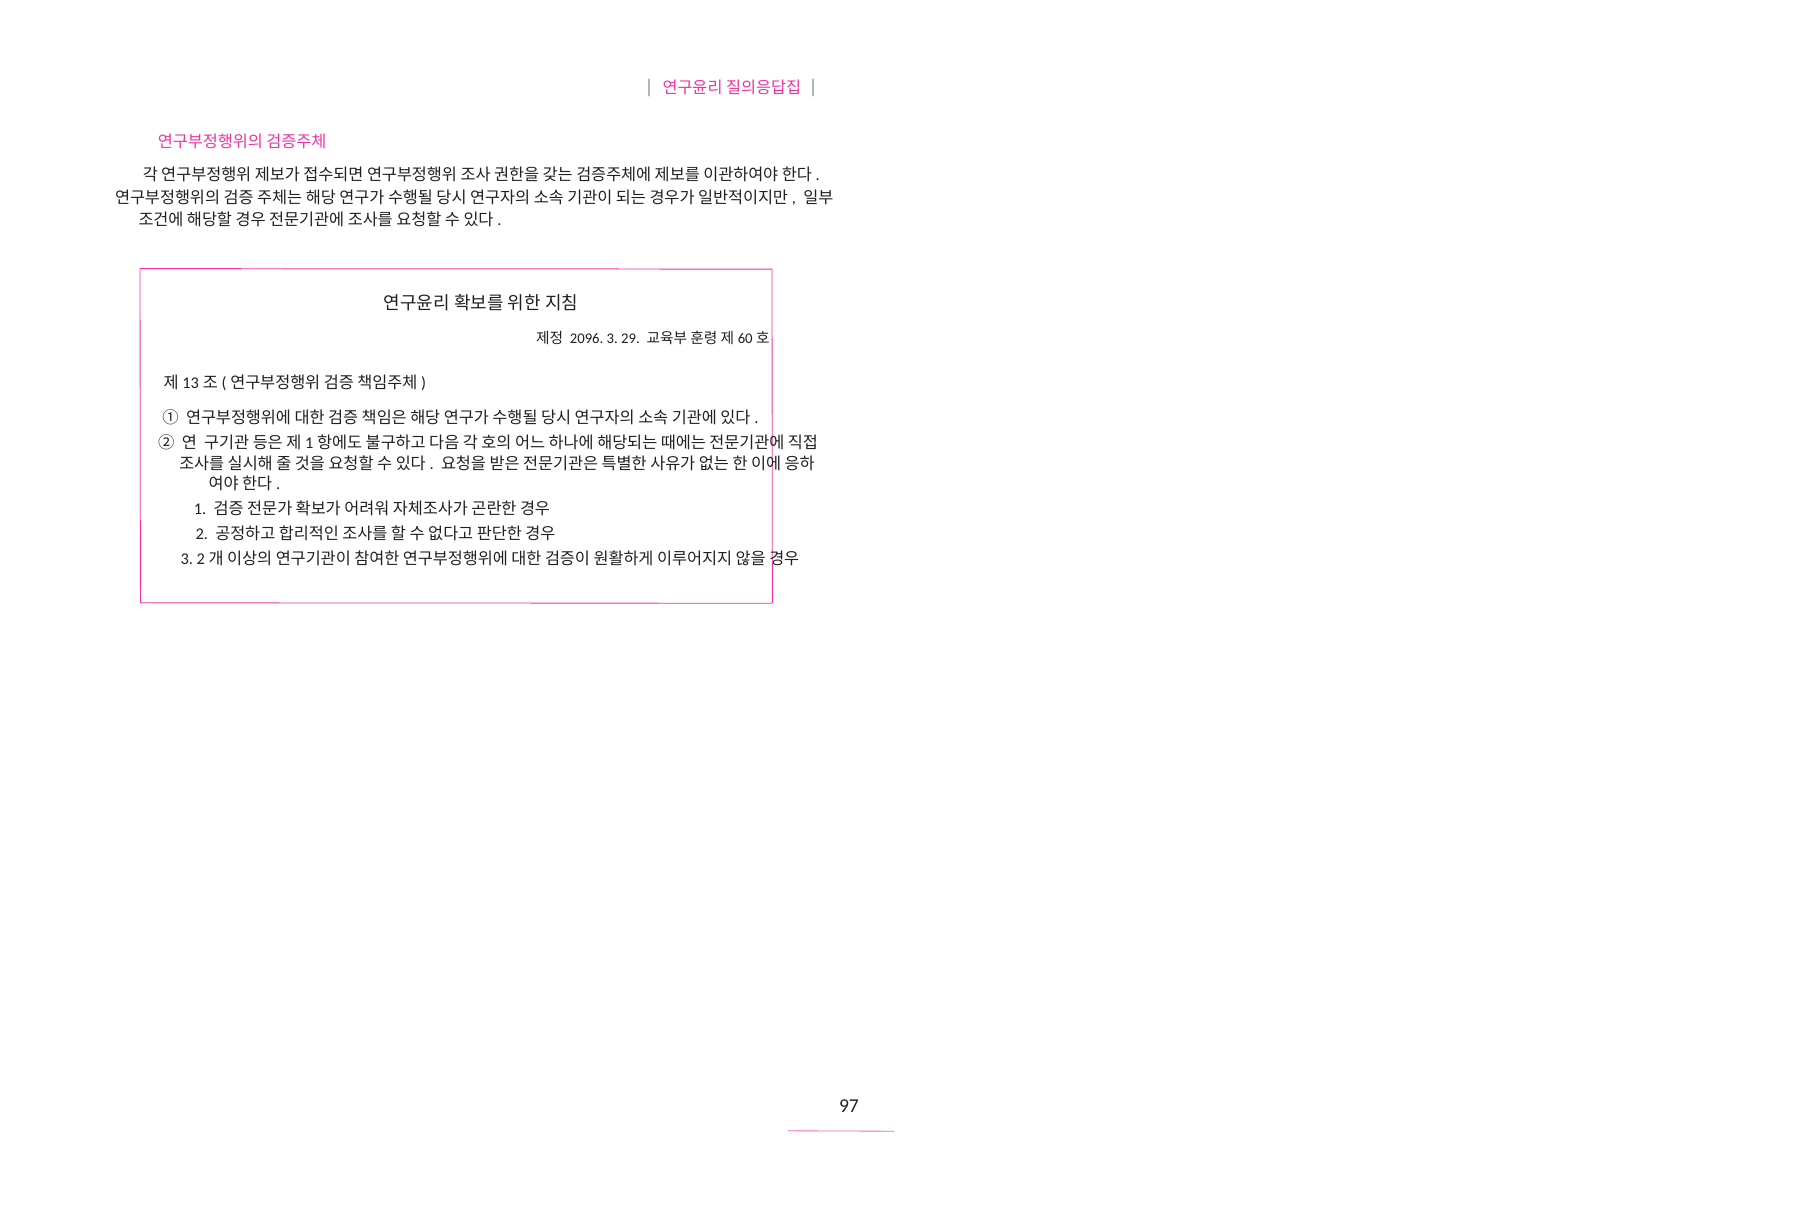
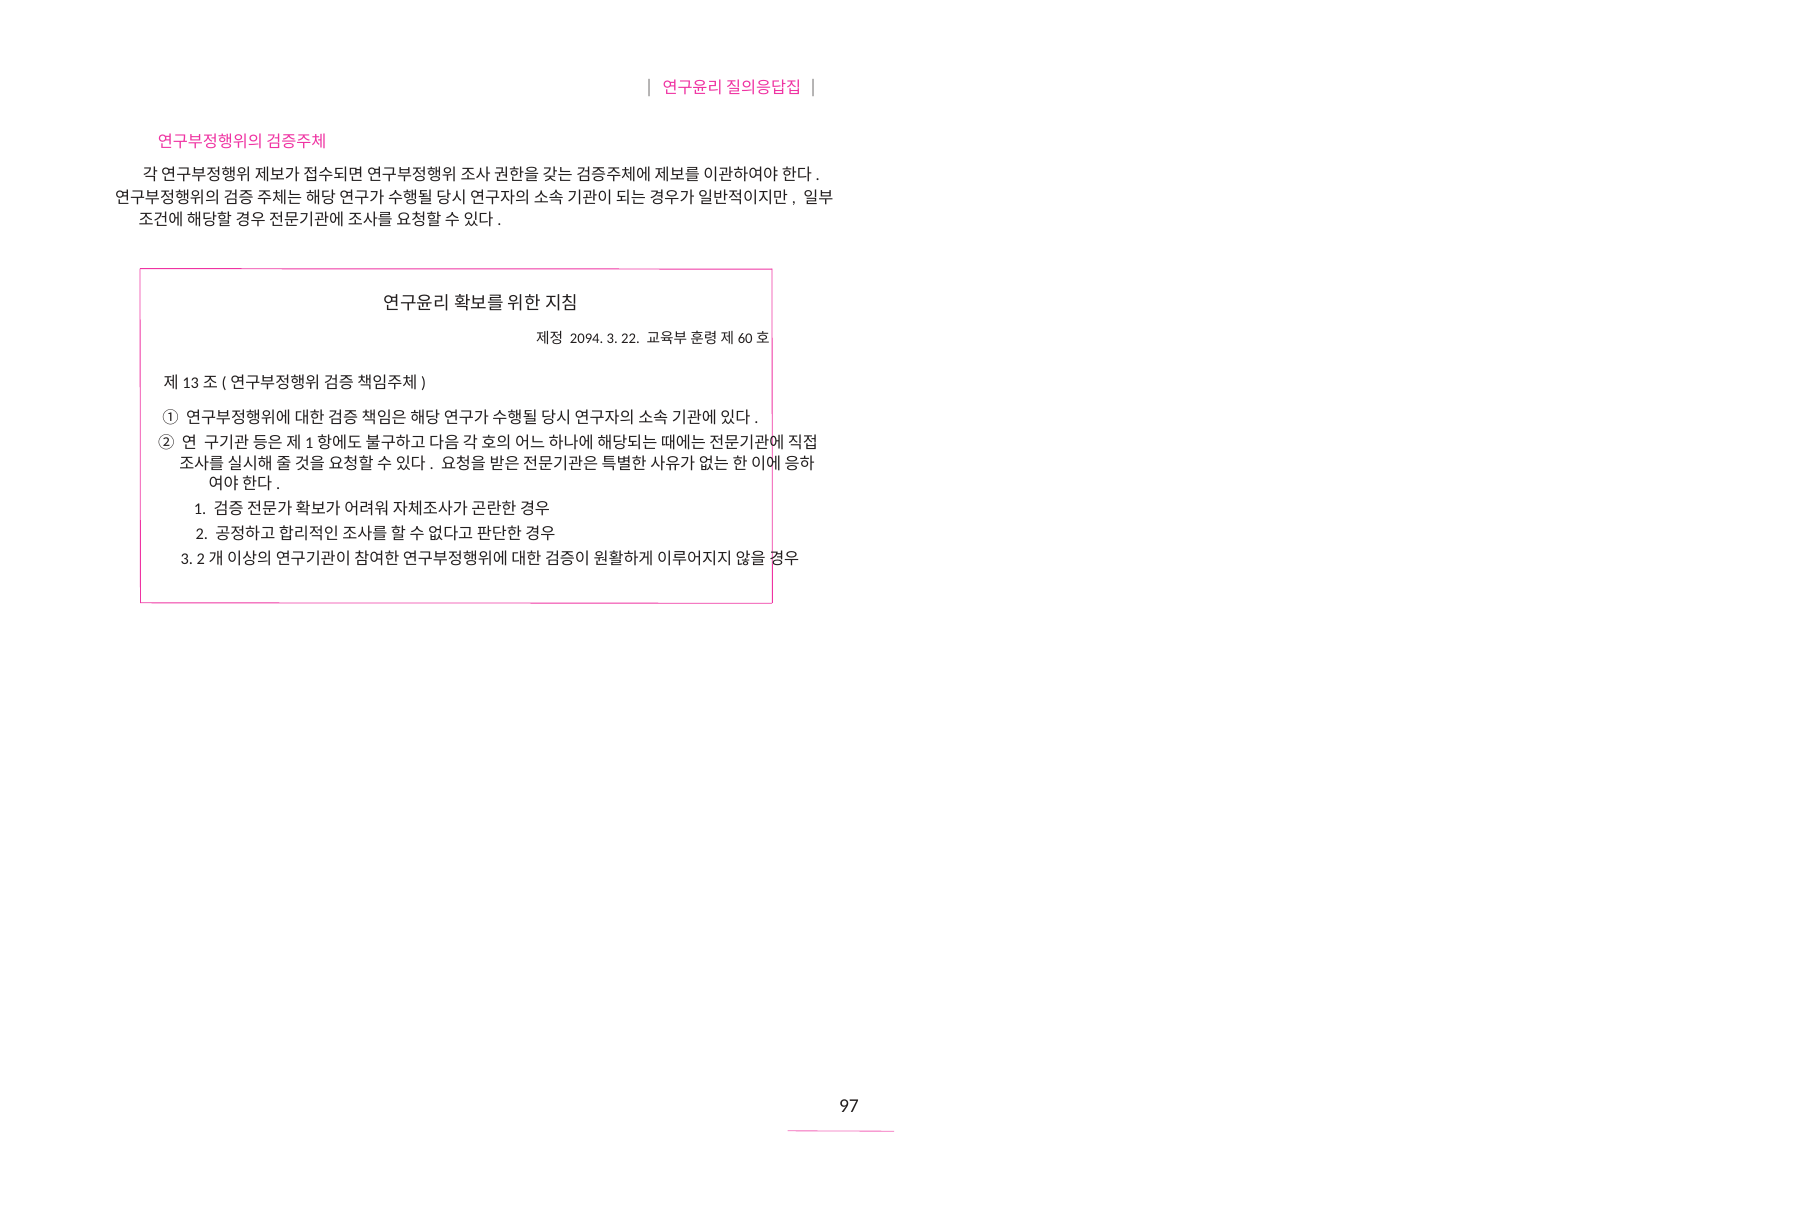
2096: 2096 -> 2094 (587, 339)
29: 29 -> 22 (630, 339)
